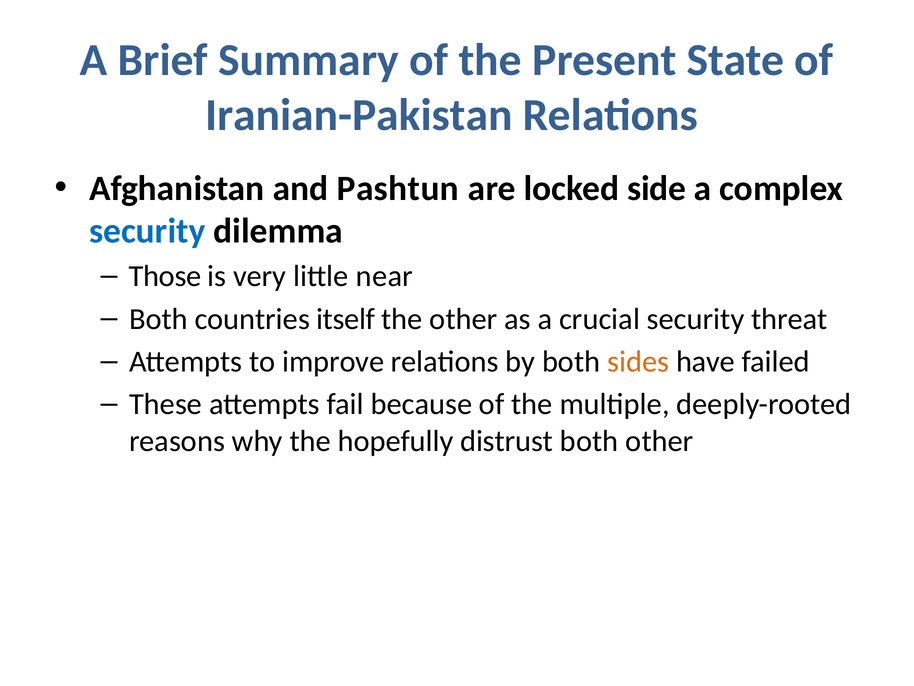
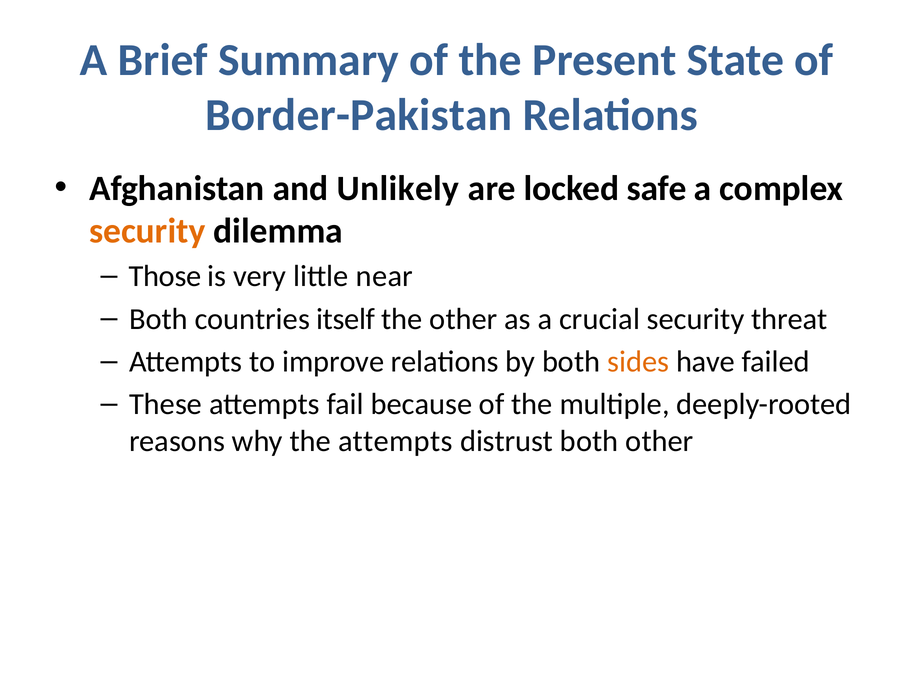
Iranian-Pakistan: Iranian-Pakistan -> Border-Pakistan (359, 115)
Pashtun: Pashtun -> Unlikely (398, 188)
side: side -> safe (657, 188)
security colour: blue -> orange (147, 231)
the hopefully: hopefully -> attempts (395, 441)
